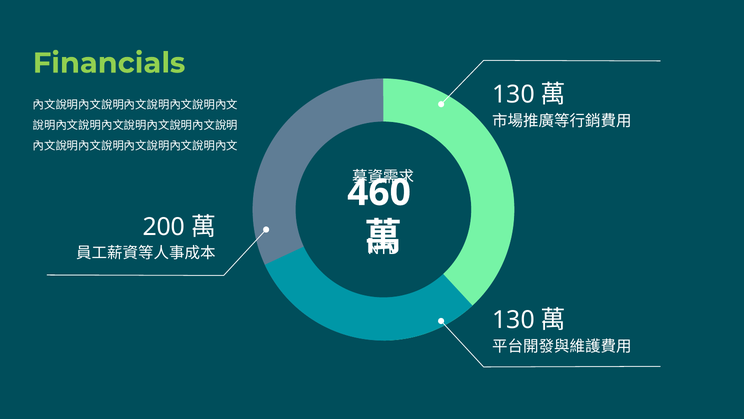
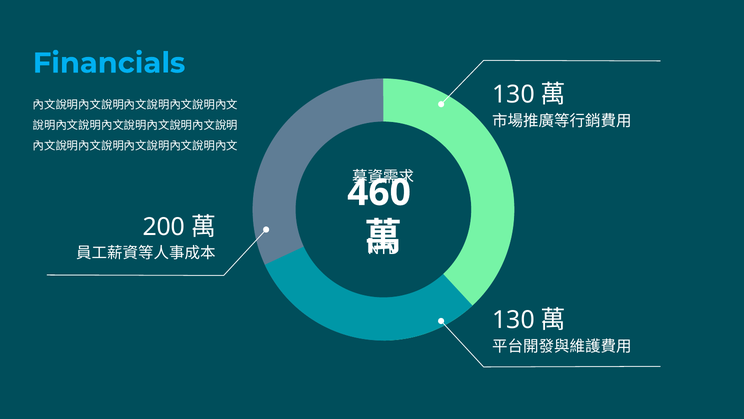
Financials colour: light green -> light blue (109, 63)
